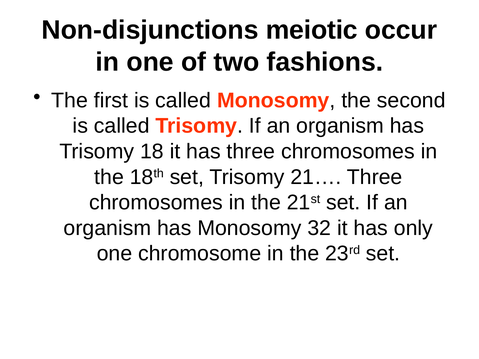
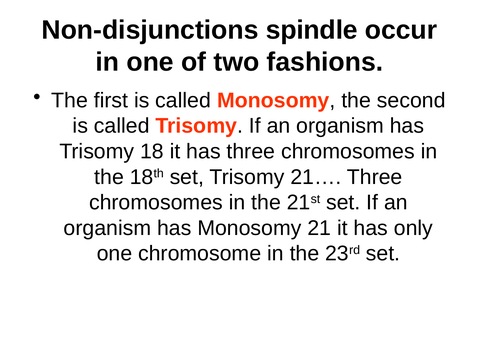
meiotic: meiotic -> spindle (312, 30)
32: 32 -> 21 (319, 228)
